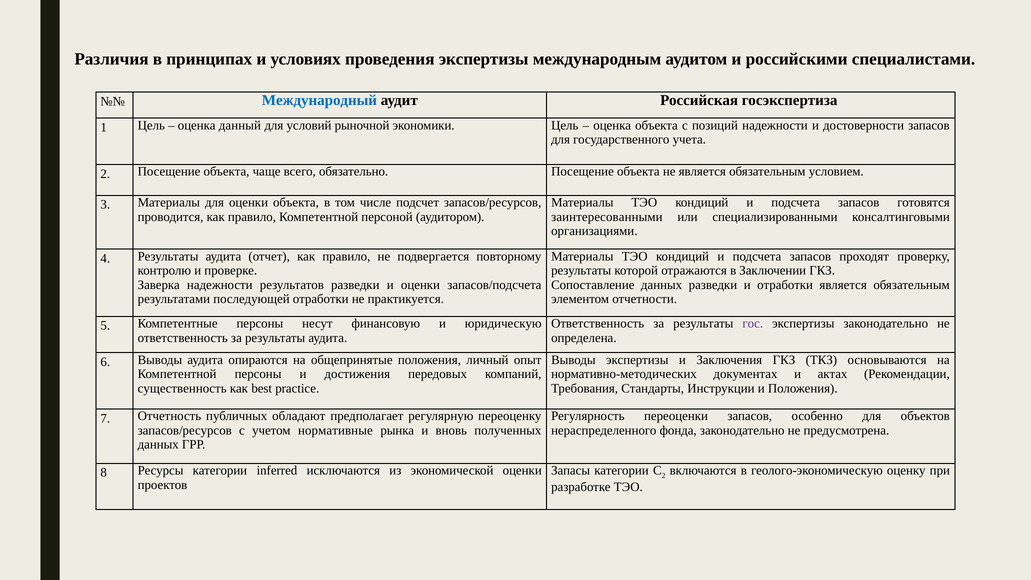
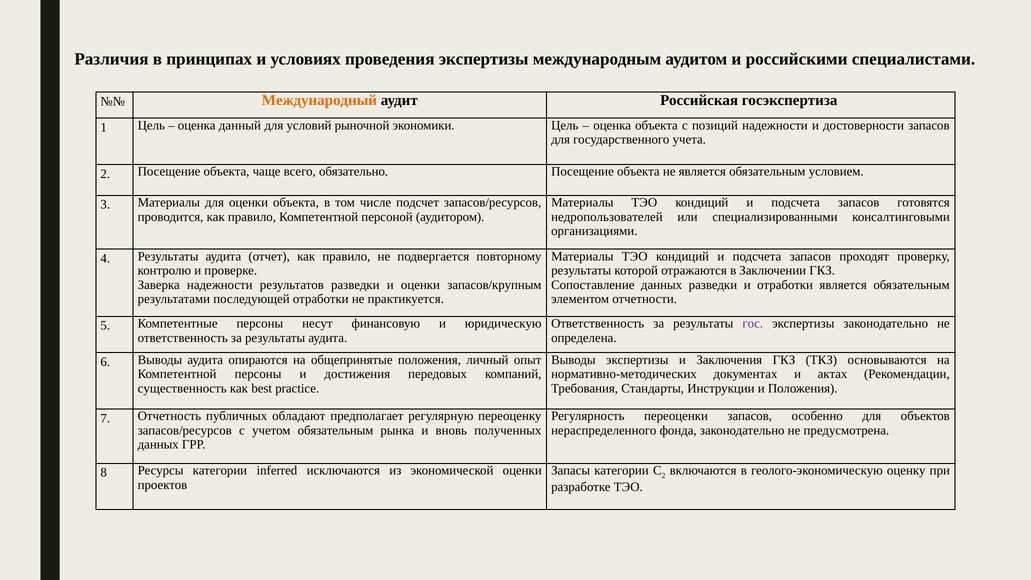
Международный colour: blue -> orange (319, 101)
заинтересованными: заинтересованными -> недропользователей (607, 217)
запасов/подсчета: запасов/подсчета -> запасов/крупным (494, 285)
учетом нормативные: нормативные -> обязательным (336, 430)
